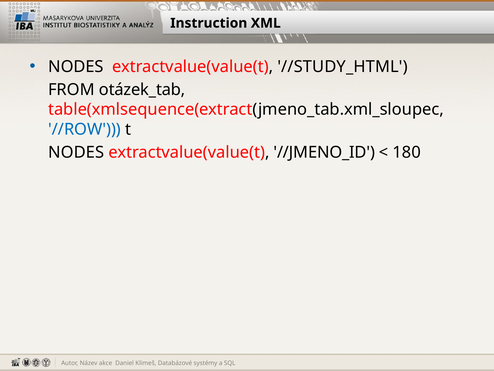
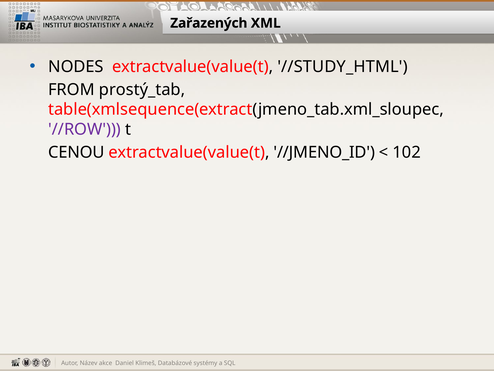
Instruction: Instruction -> Zařazených (209, 23)
otázek_tab: otázek_tab -> prostý_tab (142, 90)
//ROW colour: blue -> purple (85, 129)
NODES: NODES -> CENOU (76, 152)
180: 180 -> 102 (407, 152)
